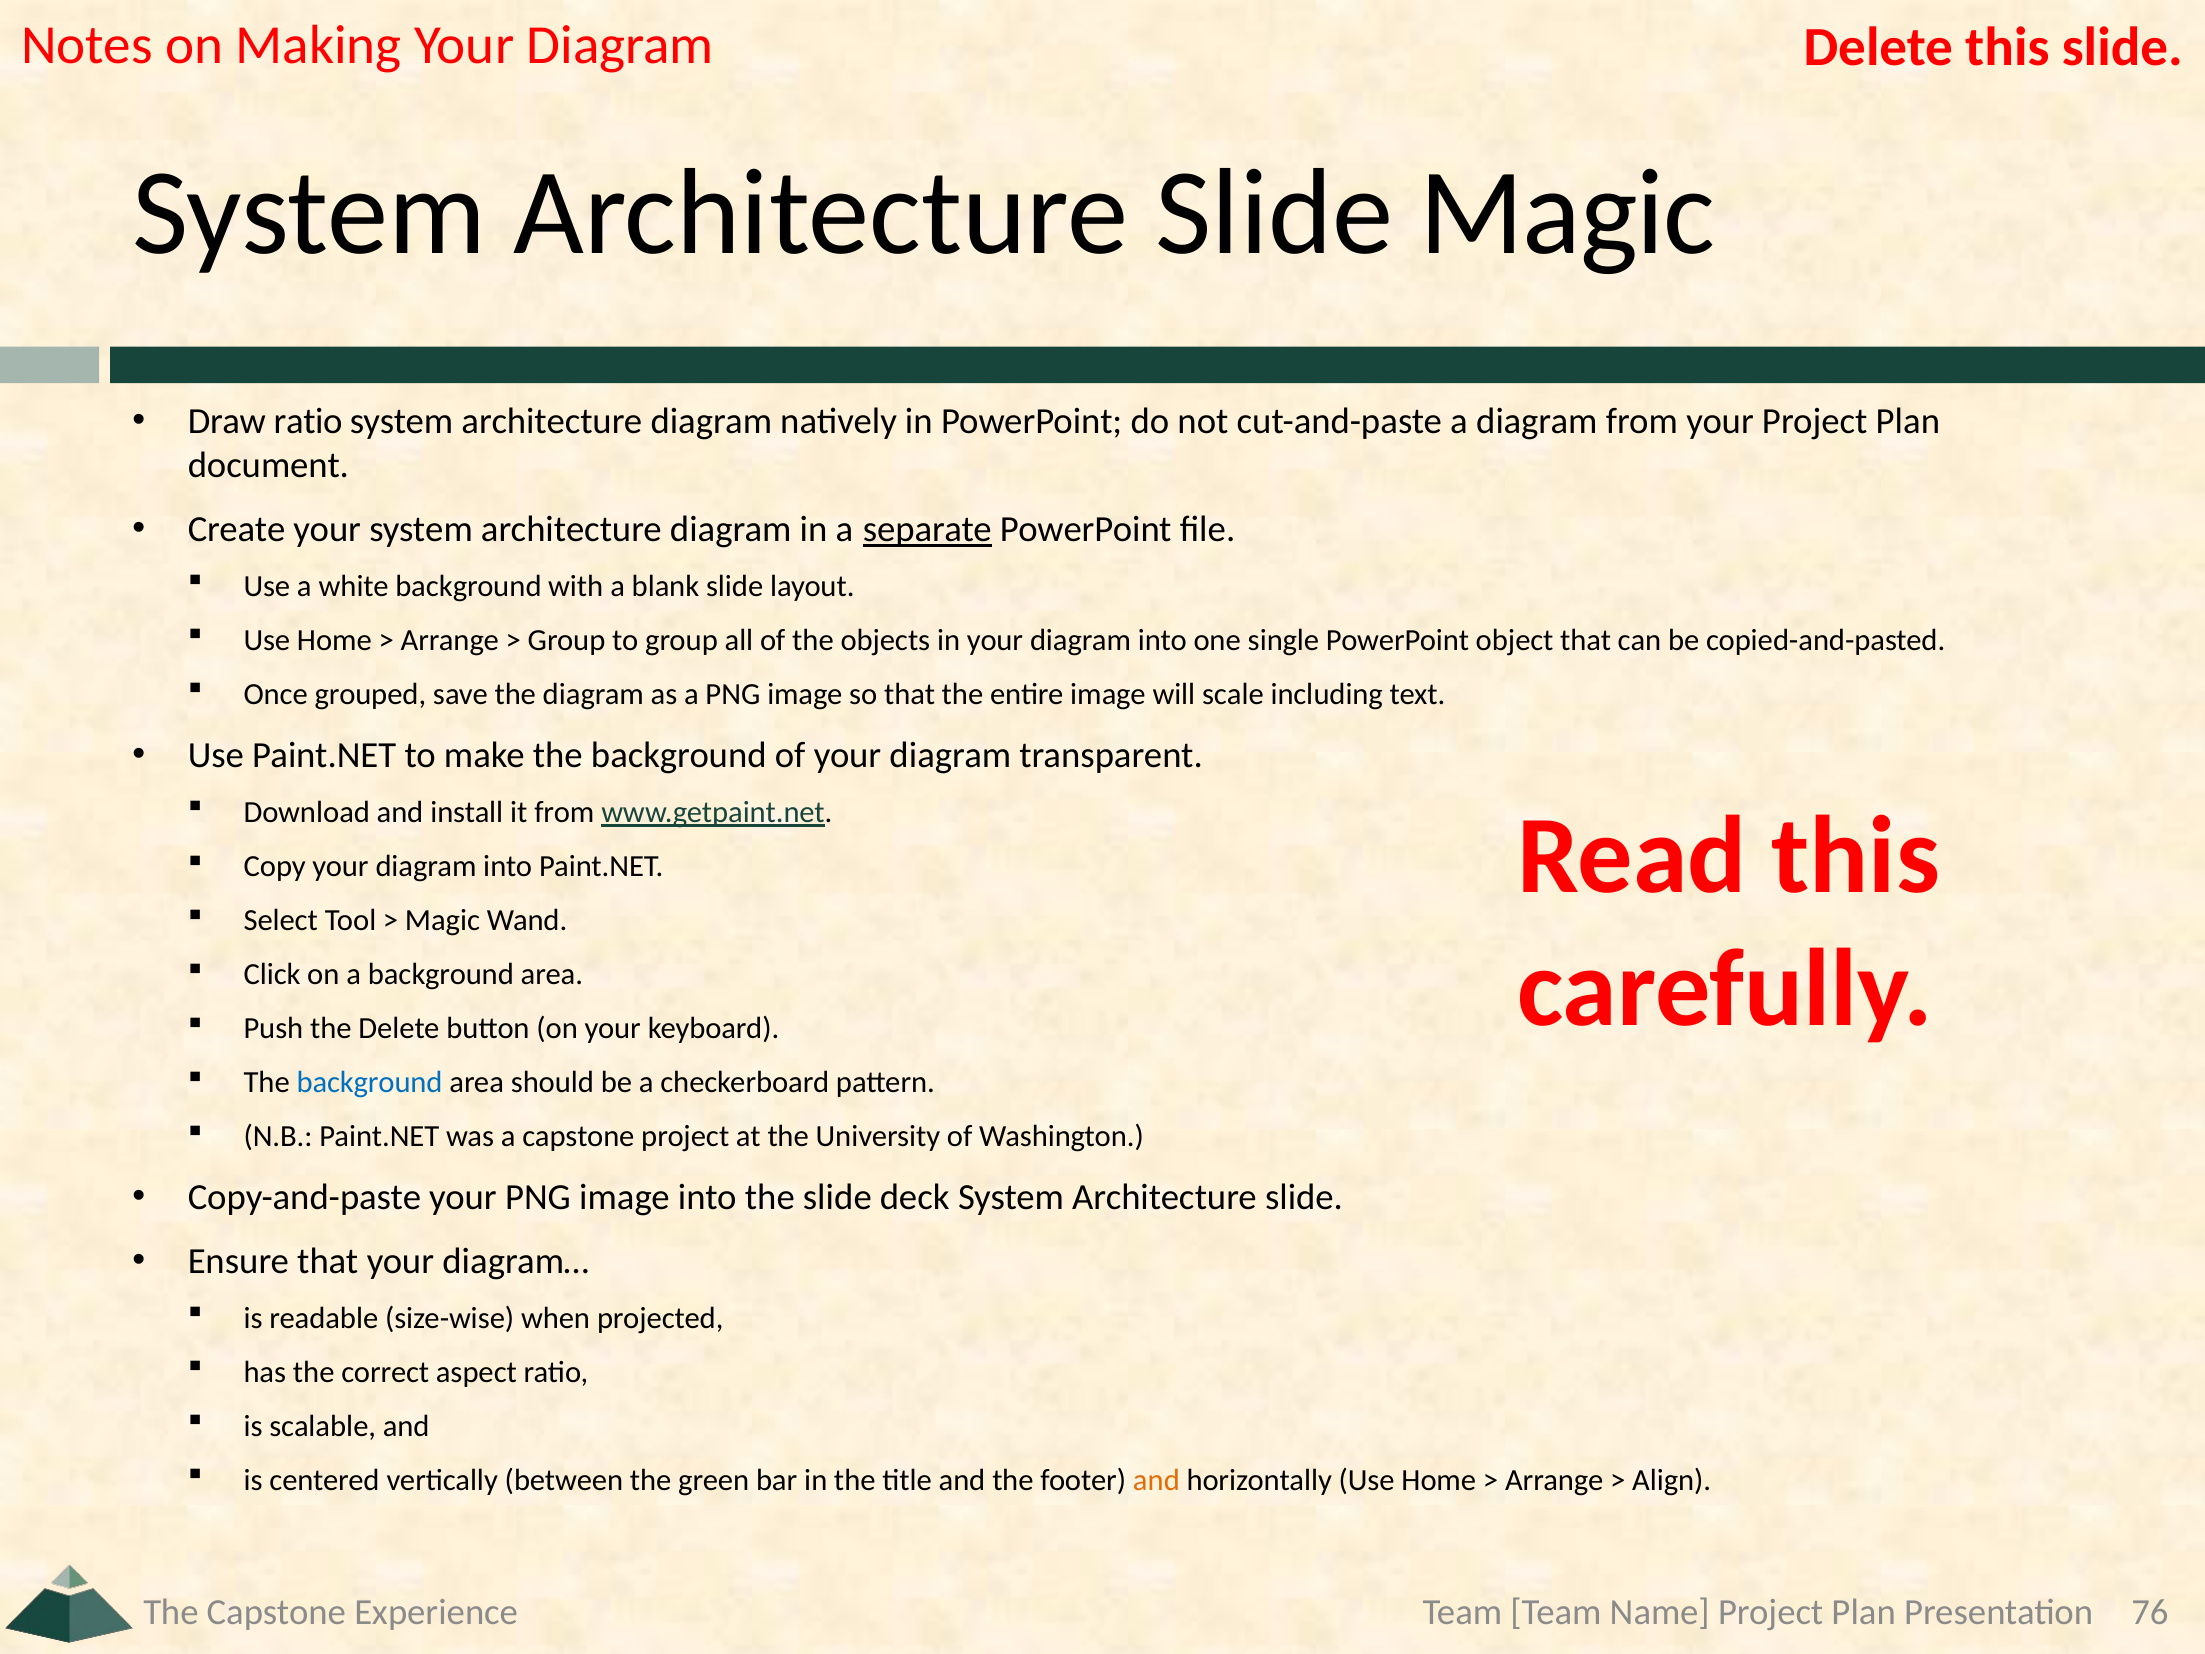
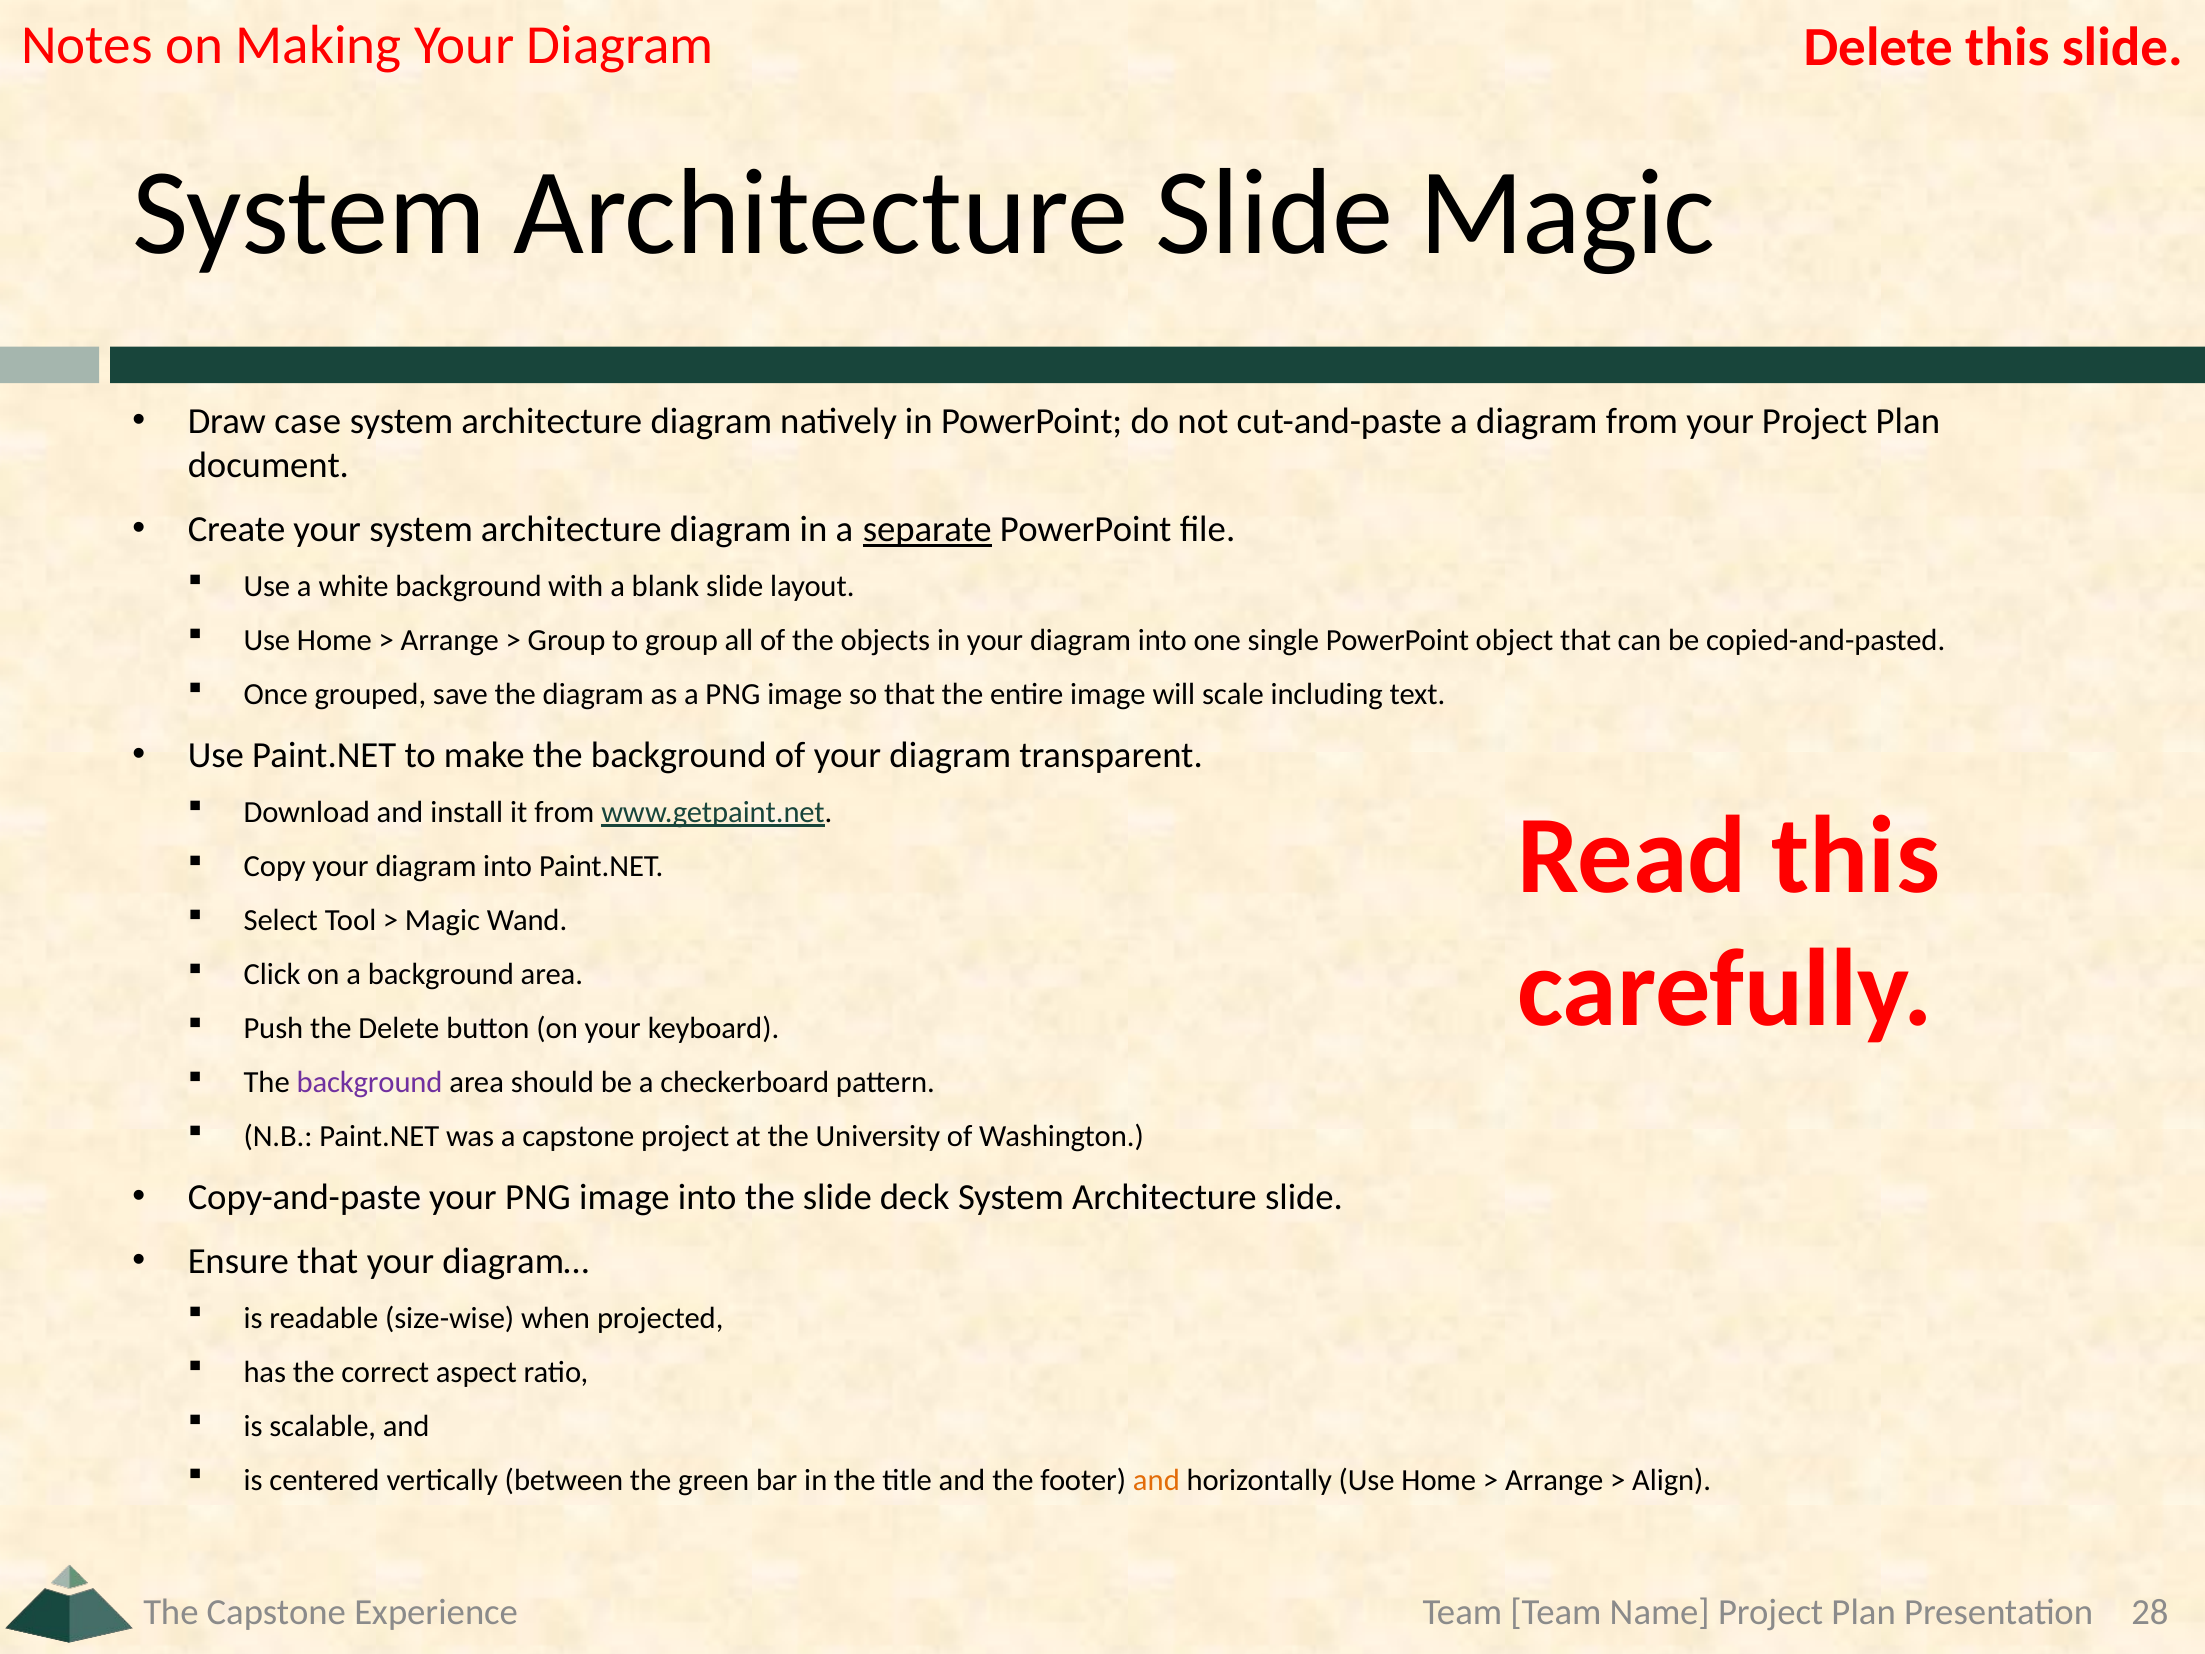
Draw ratio: ratio -> case (308, 422)
background colour: blue -> purple (370, 1083)
76: 76 -> 28 (2150, 1612)
